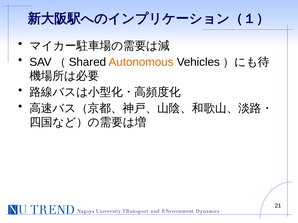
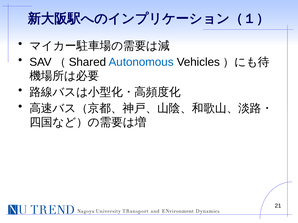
Autonomous colour: orange -> blue (141, 62)
